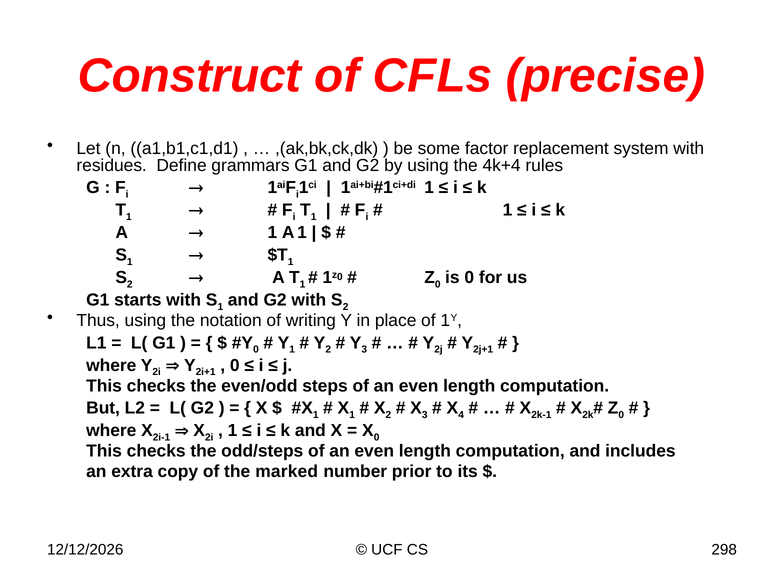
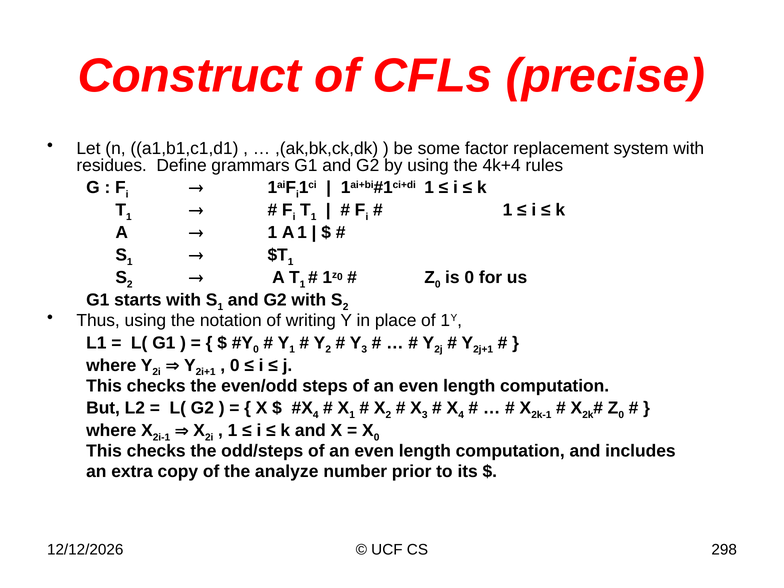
1: 1 -> 4 (316, 415)
marked: marked -> analyze (287, 471)
